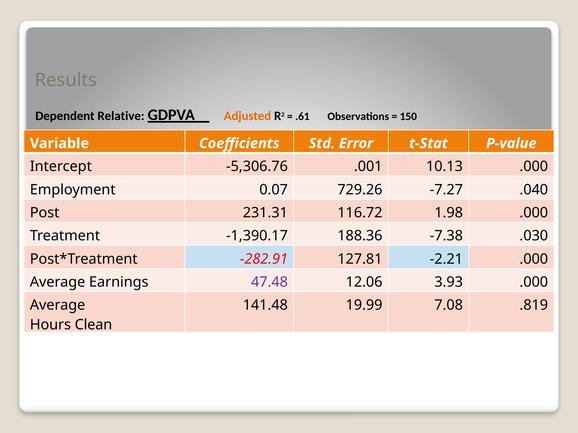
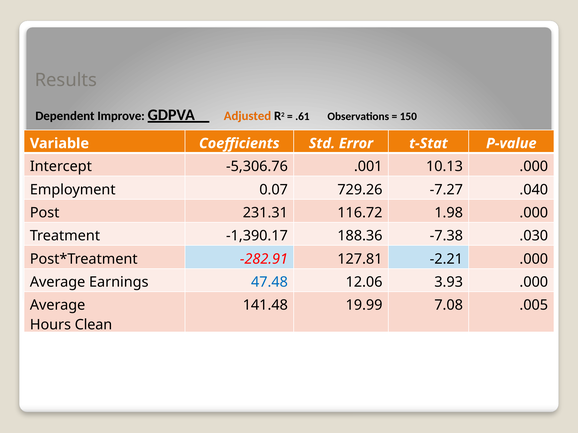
Relative: Relative -> Improve (121, 116)
47.48 colour: purple -> blue (269, 282)
.819: .819 -> .005 (534, 306)
